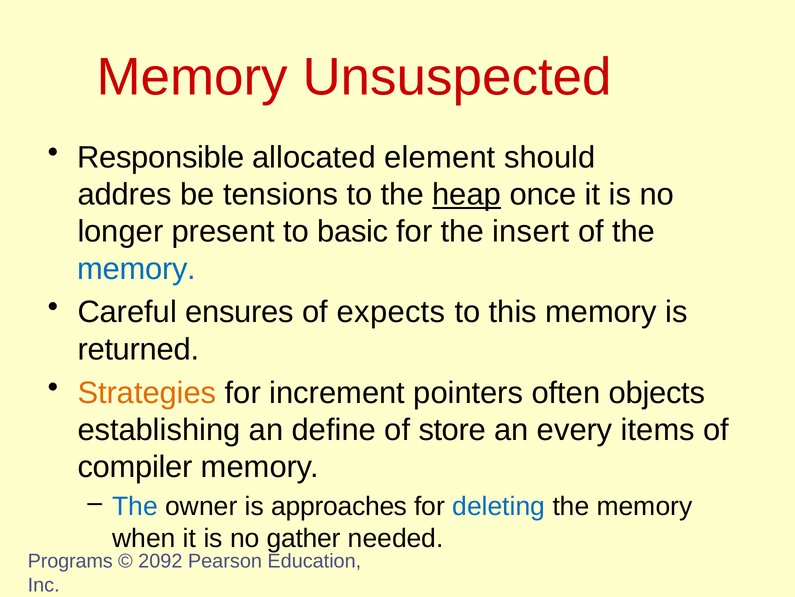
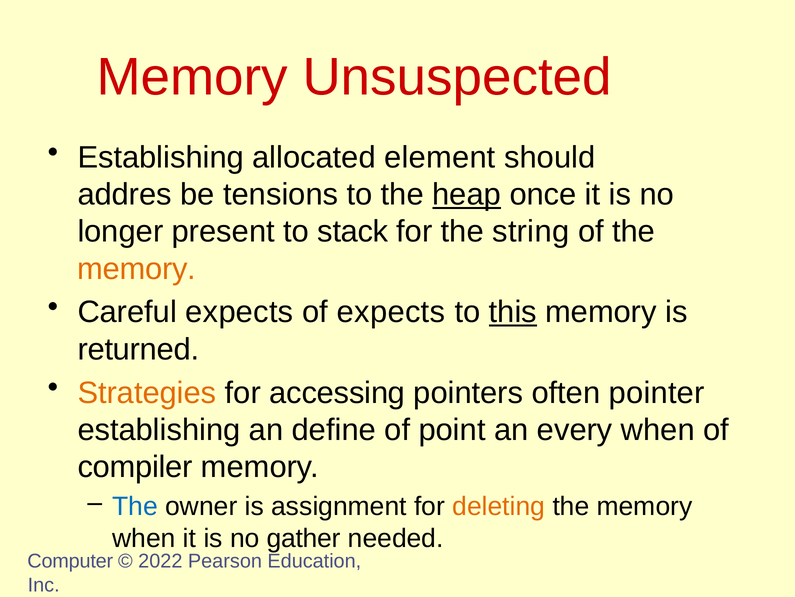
Responsible: Responsible -> Establishing (161, 157)
basic: basic -> stack (353, 231)
insert: insert -> string (531, 231)
memory colour: blue -> orange (137, 269)
Careful ensures: ensures -> expects (239, 312)
this underline: none -> present (513, 312)
increment: increment -> accessing (337, 392)
objects: objects -> pointer (657, 392)
store: store -> point (452, 429)
every items: items -> when (658, 429)
approaches: approaches -> assignment (339, 506)
deleting colour: blue -> orange (499, 506)
Programs: Programs -> Computer (70, 560)
2092: 2092 -> 2022 (160, 560)
